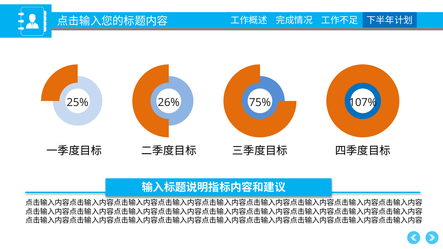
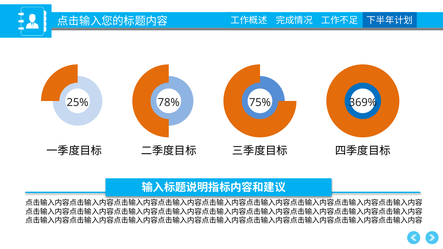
26%: 26% -> 78% (169, 103)
107%: 107% -> 369% (363, 103)
